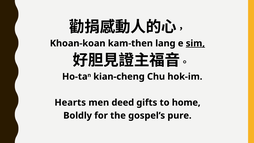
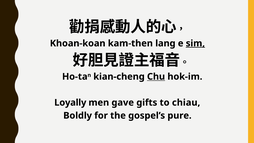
Chu underline: none -> present (156, 77)
Hearts: Hearts -> Loyally (70, 102)
deed: deed -> gave (123, 102)
home: home -> chiau (186, 102)
